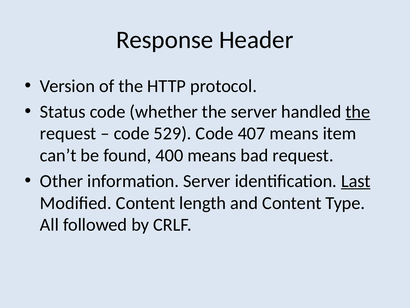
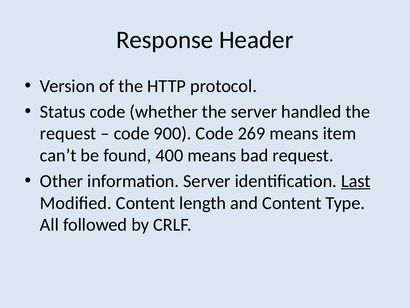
the underline: present -> none (358, 112)
529: 529 -> 900 (173, 133)
407: 407 -> 269 (252, 133)
